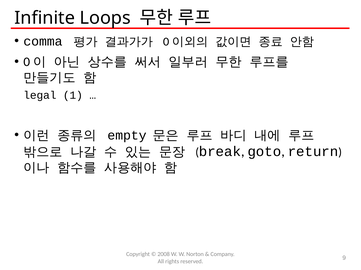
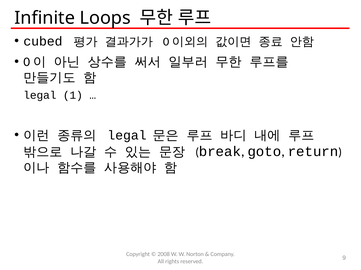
comma: comma -> cubed (43, 41)
empty: empty -> legal (127, 136)
